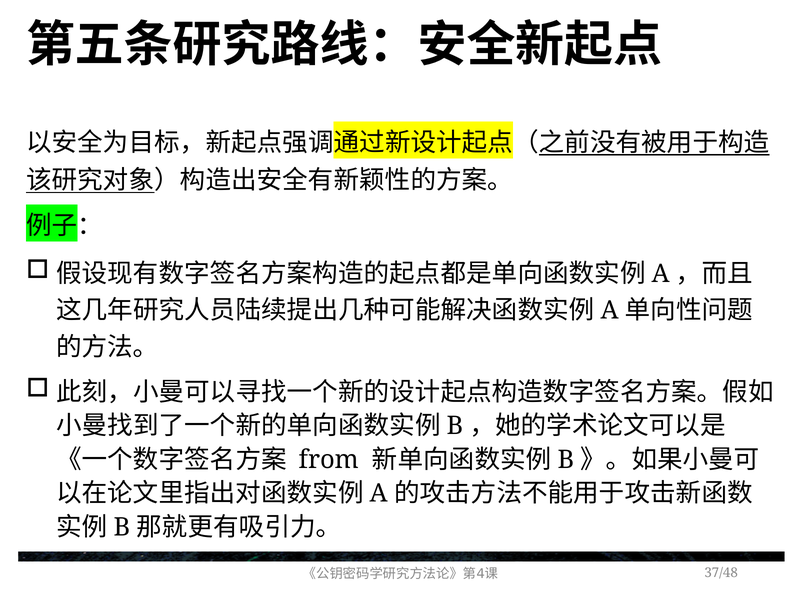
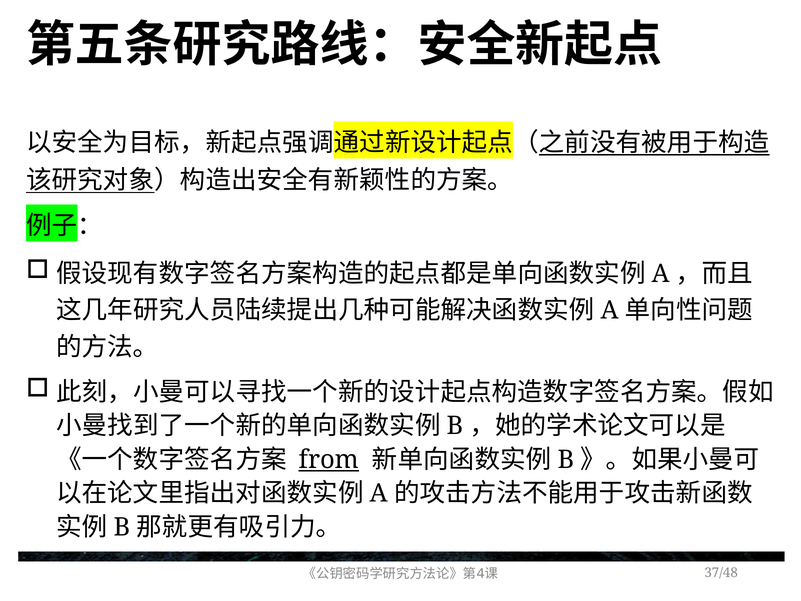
from underline: none -> present (329, 459)
